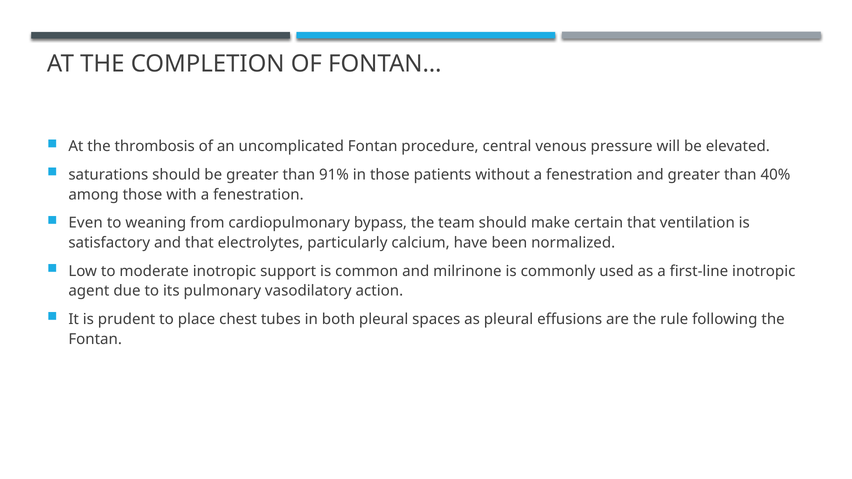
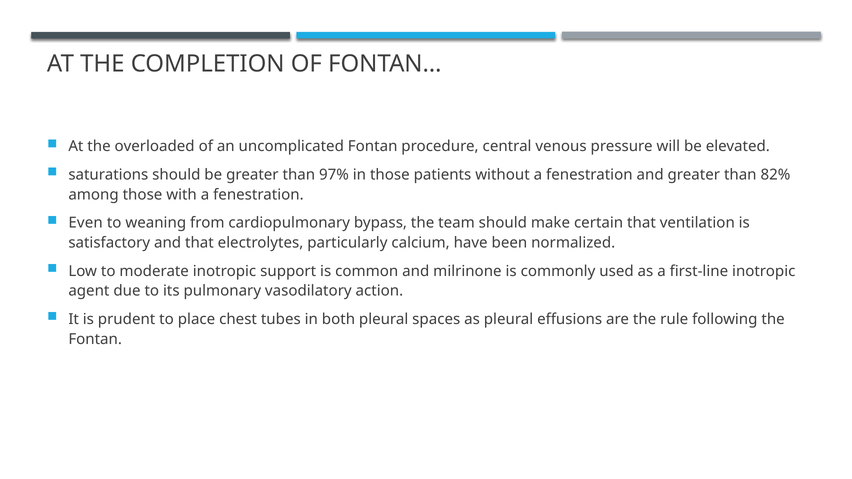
thrombosis: thrombosis -> overloaded (155, 147)
91%: 91% -> 97% (334, 175)
40%: 40% -> 82% (775, 175)
